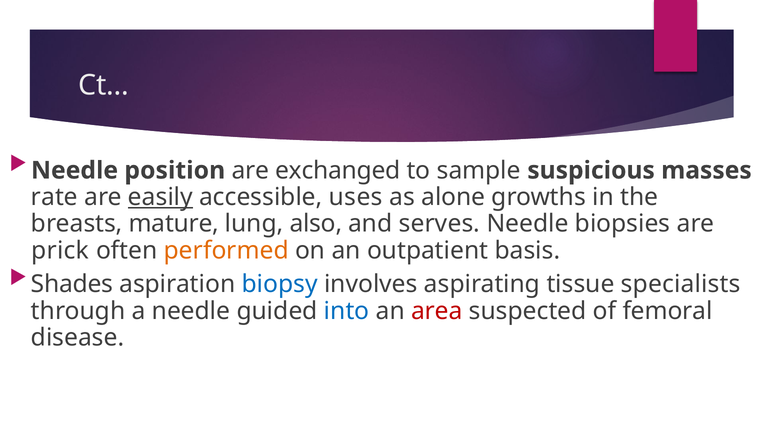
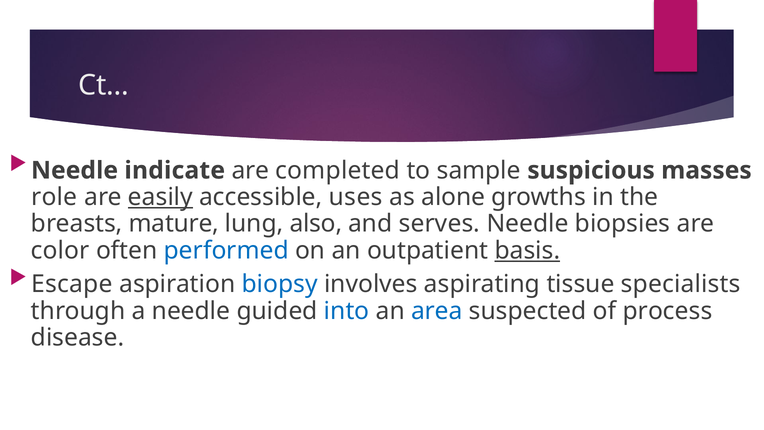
position: position -> indicate (175, 170)
exchanged: exchanged -> completed (338, 170)
rate: rate -> role (54, 197)
prick: prick -> color (60, 250)
performed colour: orange -> blue (226, 250)
basis underline: none -> present (527, 250)
Shades: Shades -> Escape (72, 284)
area colour: red -> blue (437, 311)
femoral: femoral -> process (668, 311)
